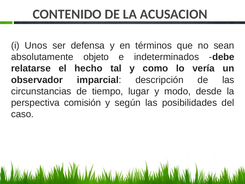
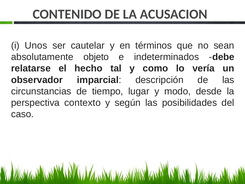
defensa: defensa -> cautelar (88, 45)
comisión: comisión -> contexto (82, 103)
